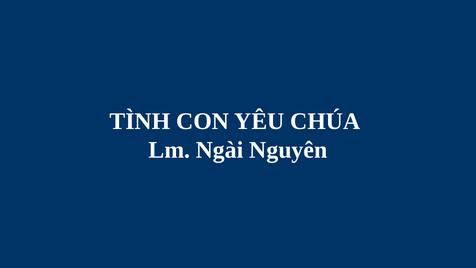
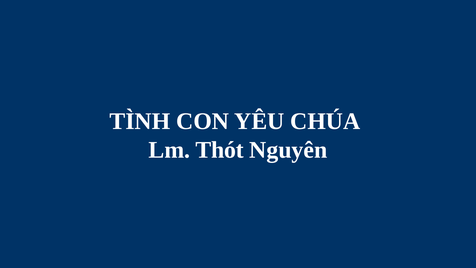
Ngài: Ngài -> Thót (220, 150)
